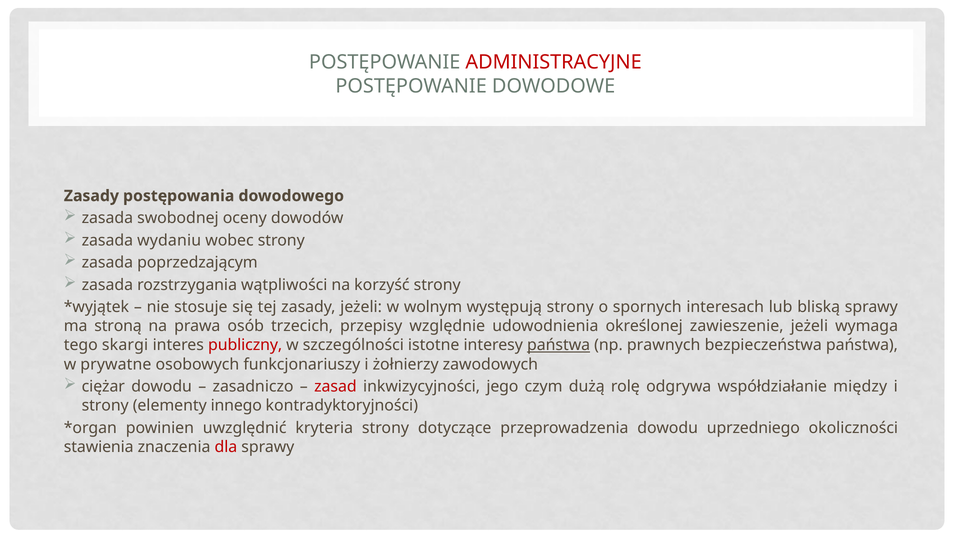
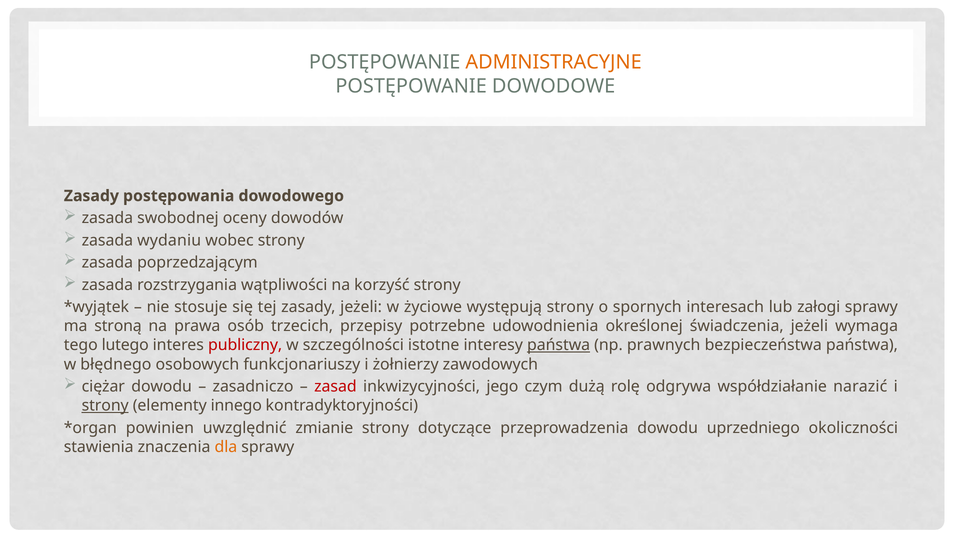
ADMINISTRACYJNE colour: red -> orange (554, 62)
wolnym: wolnym -> życiowe (433, 307)
bliską: bliską -> załogi (819, 307)
względnie: względnie -> potrzebne (447, 326)
zawieszenie: zawieszenie -> świadczenia (737, 326)
skargi: skargi -> lutego (125, 345)
prywatne: prywatne -> błędnego (116, 364)
między: między -> narazić (860, 386)
strony underline: none -> present (105, 405)
kryteria: kryteria -> zmianie (324, 428)
dla colour: red -> orange (226, 447)
